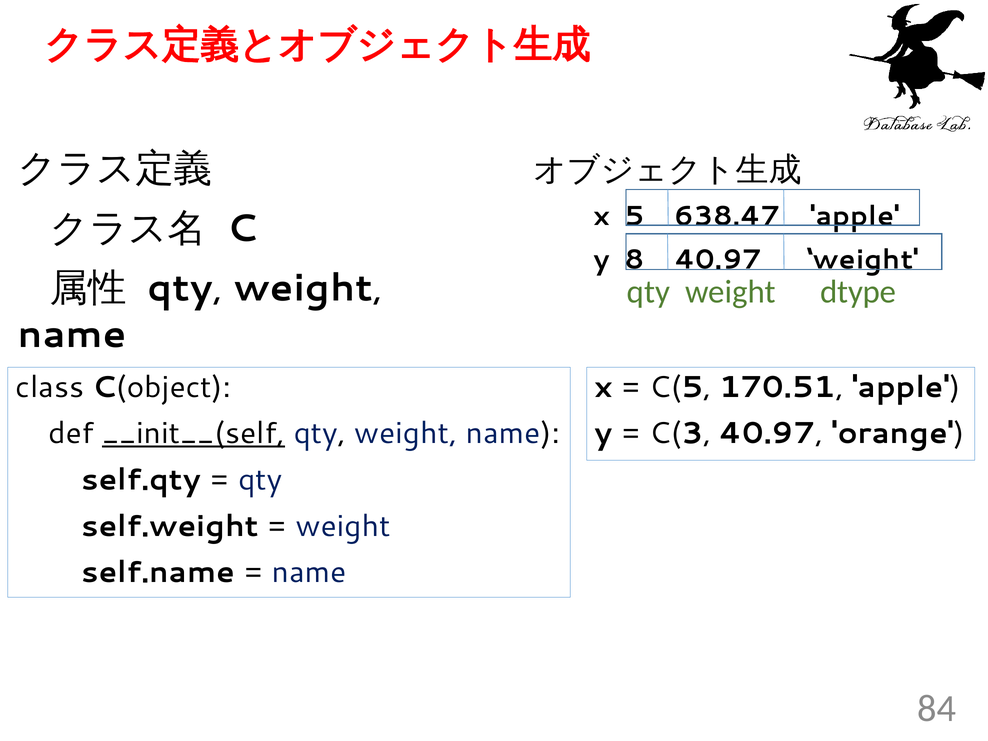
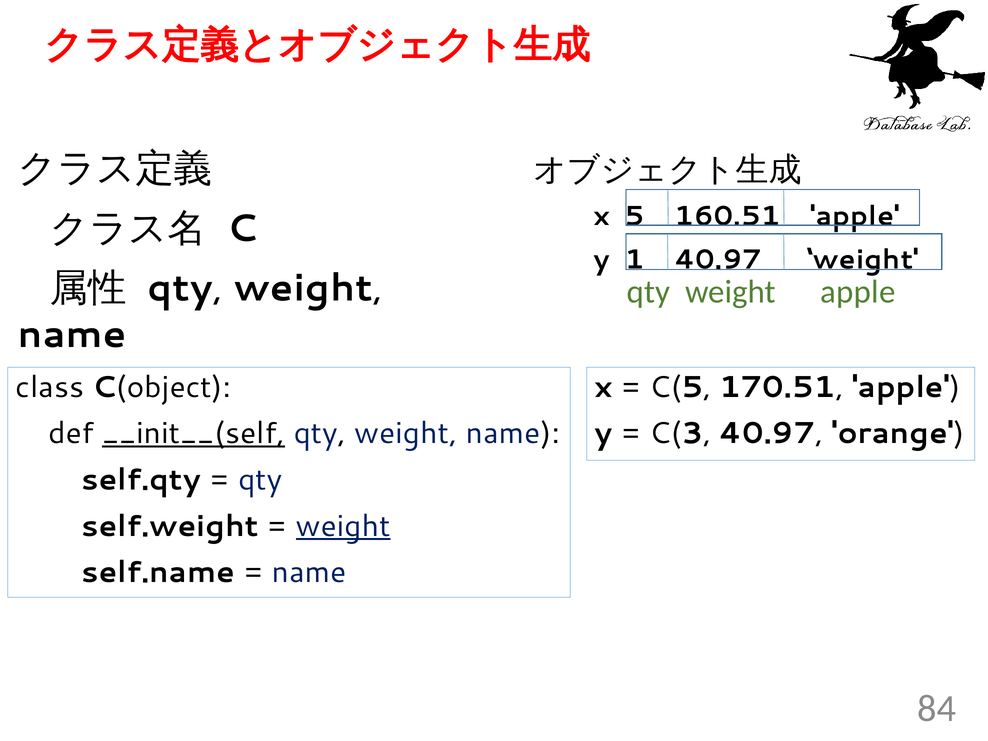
638.47: 638.47 -> 160.51 (727, 216)
8: 8 -> 1 (635, 260)
weight dtype: dtype -> apple (858, 292)
weight underline: none -> present (343, 526)
